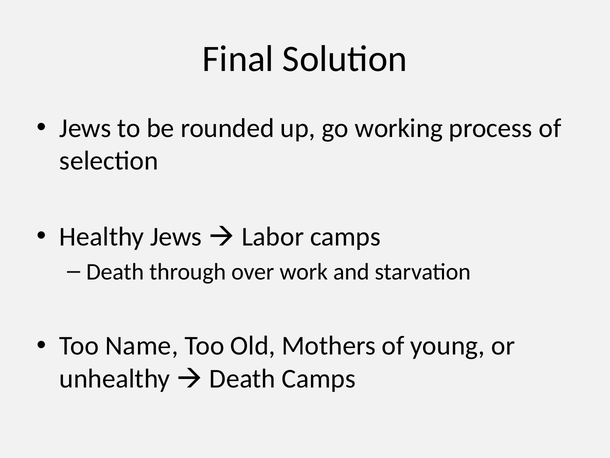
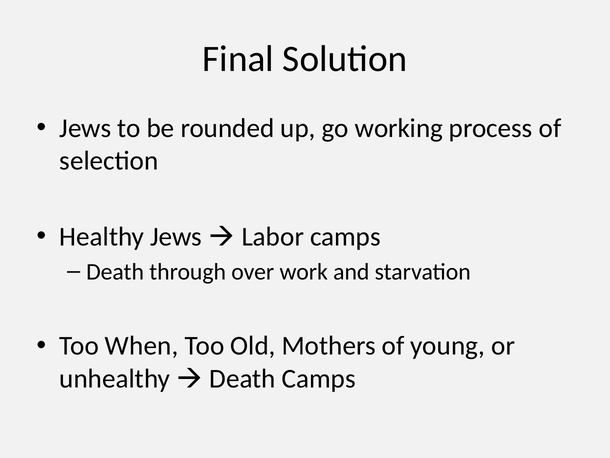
Name: Name -> When (142, 346)
